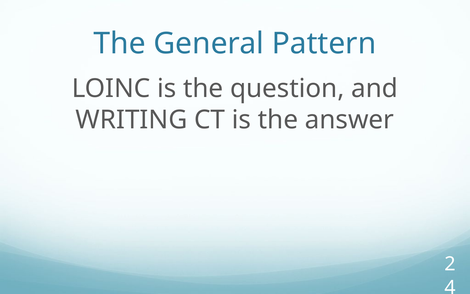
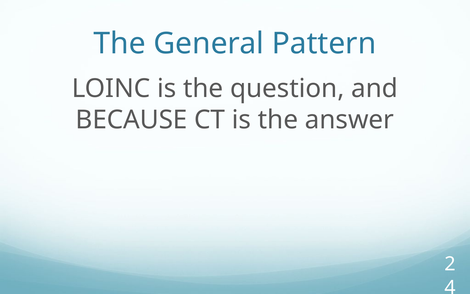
WRITING: WRITING -> BECAUSE (132, 120)
